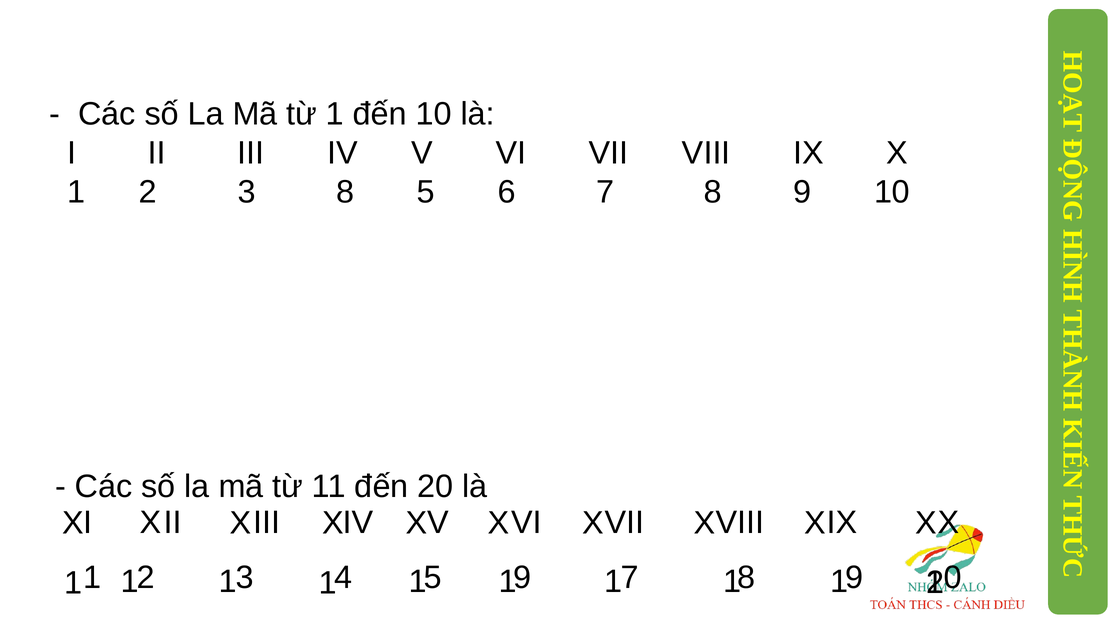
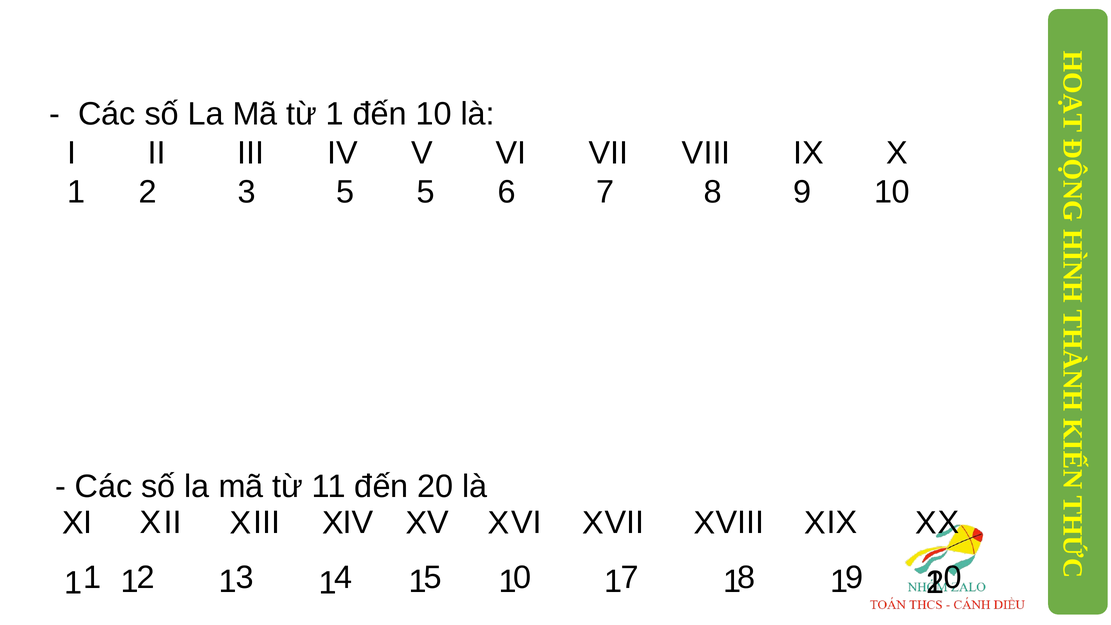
3 8: 8 -> 5 (345, 192)
5 9: 9 -> 0 (522, 578)
